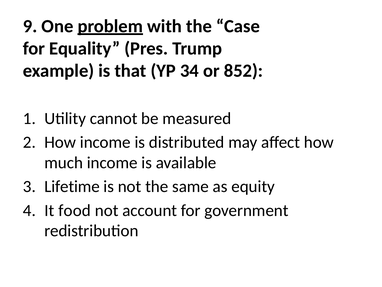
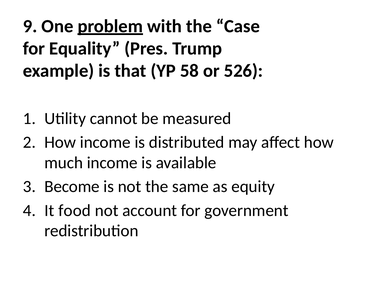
34: 34 -> 58 (189, 71)
852: 852 -> 526 (243, 71)
Lifetime: Lifetime -> Become (72, 186)
